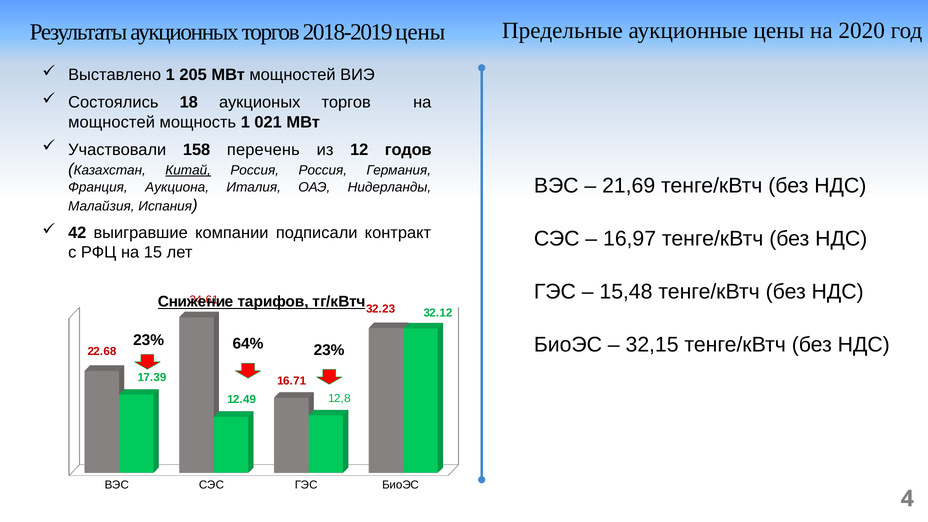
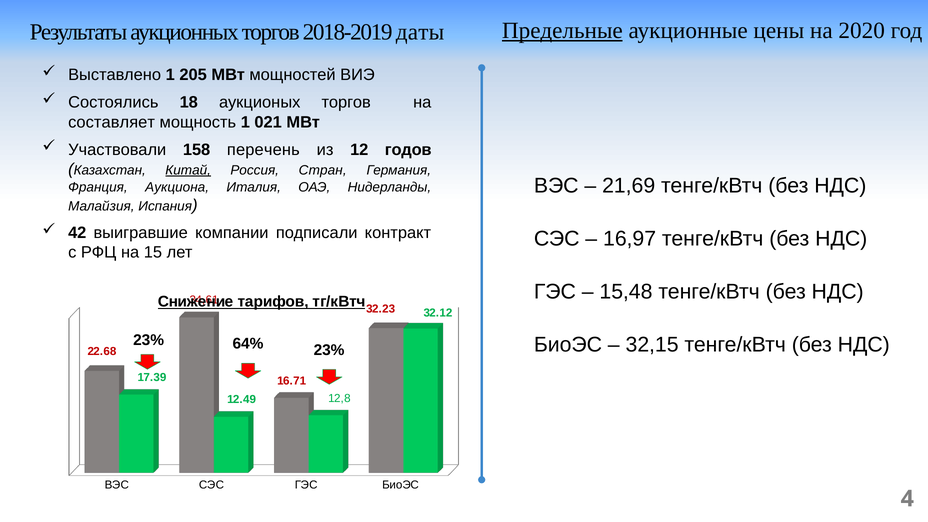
Предельные underline: none -> present (562, 31)
2018-2019 цены: цены -> даты (420, 32)
мощностей: мощностей -> составляет (112, 122)
Россия Россия: Россия -> Стран (323, 170)
